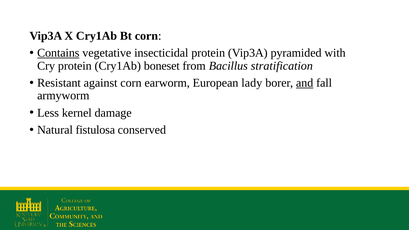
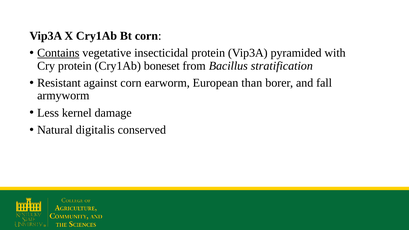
lady: lady -> than (252, 83)
and underline: present -> none (305, 83)
fistulosa: fistulosa -> digitalis (95, 130)
